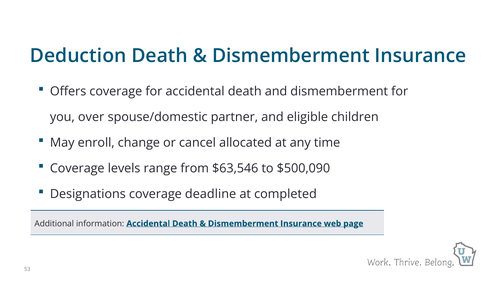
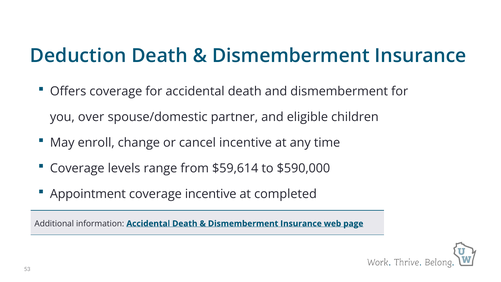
cancel allocated: allocated -> incentive (245, 142)
$63,546: $63,546 -> $59,614 (235, 168)
$500,090: $500,090 -> $590,000 (303, 168)
Designations: Designations -> Appointment (88, 194)
coverage deadline: deadline -> incentive (211, 194)
